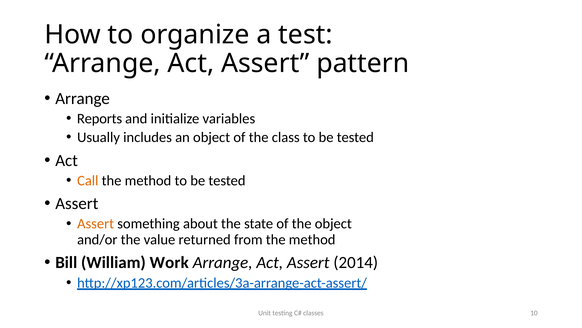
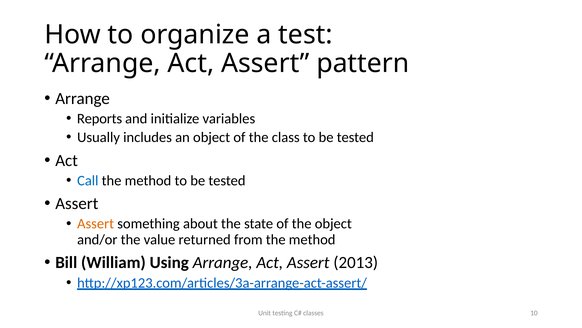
Call colour: orange -> blue (88, 180)
Work: Work -> Using (169, 262)
2014: 2014 -> 2013 (356, 262)
